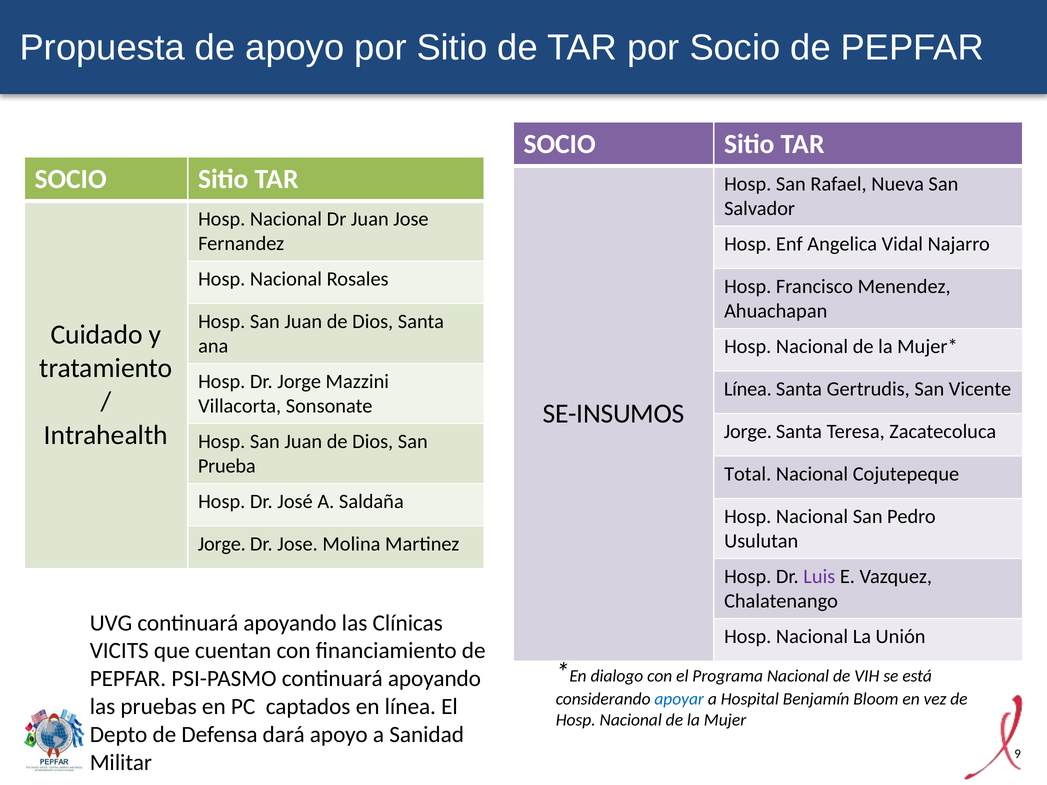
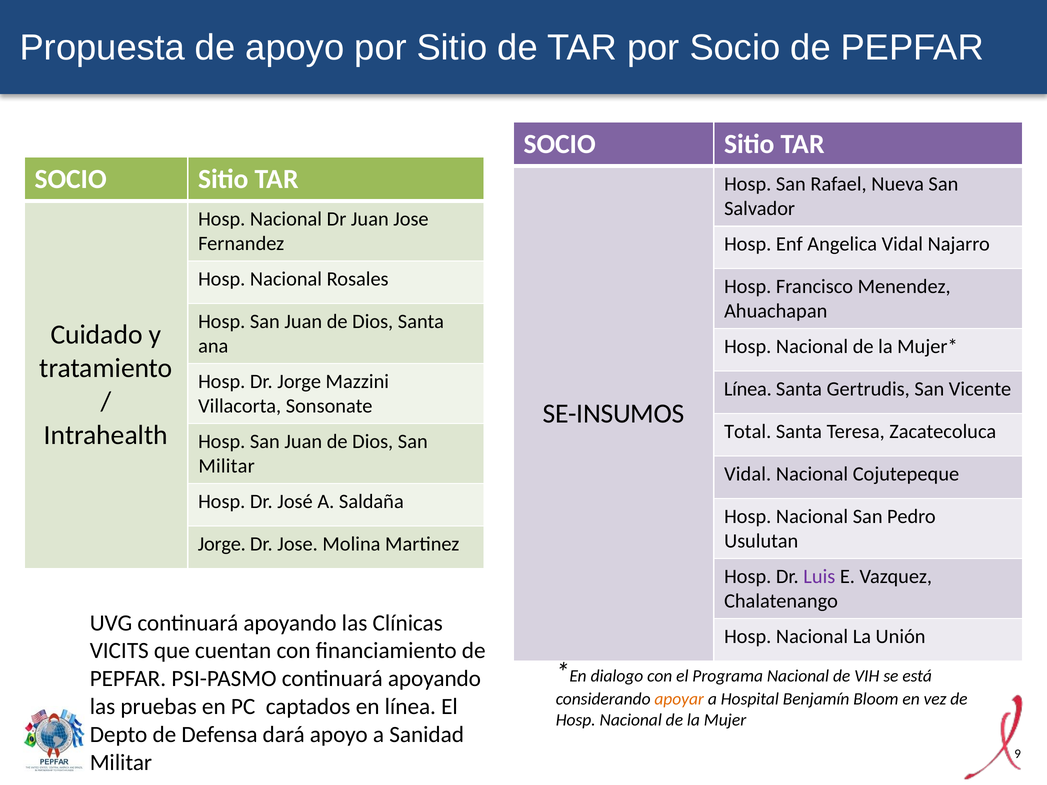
Jorge: Jorge -> Total (748, 432)
Prueba: Prueba -> Militar (227, 466)
Total: Total -> Vidal (748, 474)
apoyar colour: blue -> orange (679, 699)
